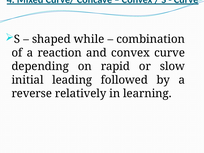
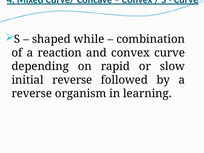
initial leading: leading -> reverse (72, 80)
relatively: relatively -> organism (81, 94)
